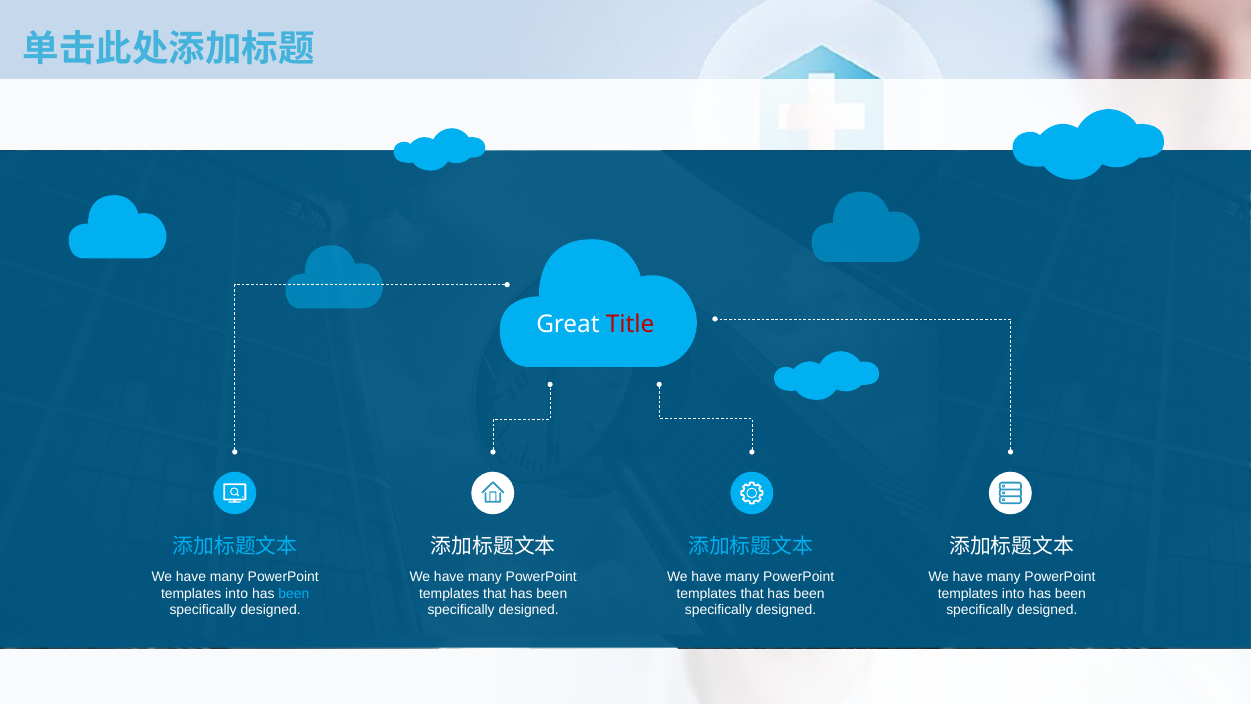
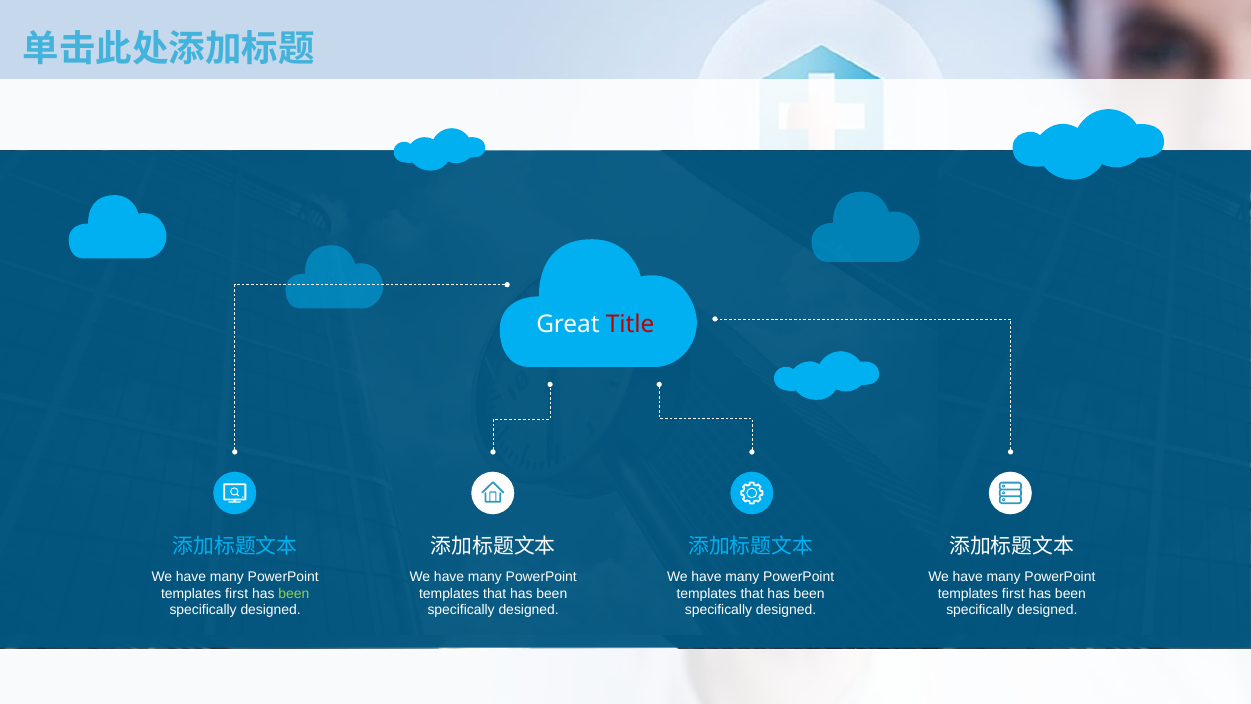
into: into -> first (237, 593)
been colour: light blue -> light green (294, 593)
into: into -> first (1013, 593)
